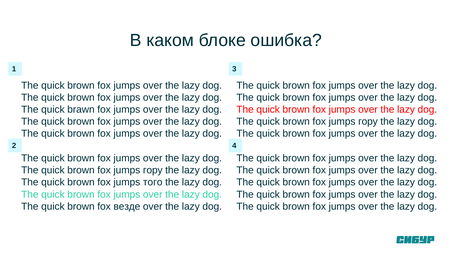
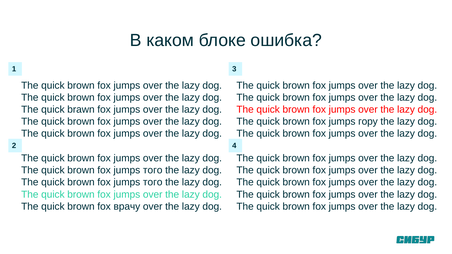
гору: гору -> того (153, 170)
везде: везде -> врачу (127, 207)
